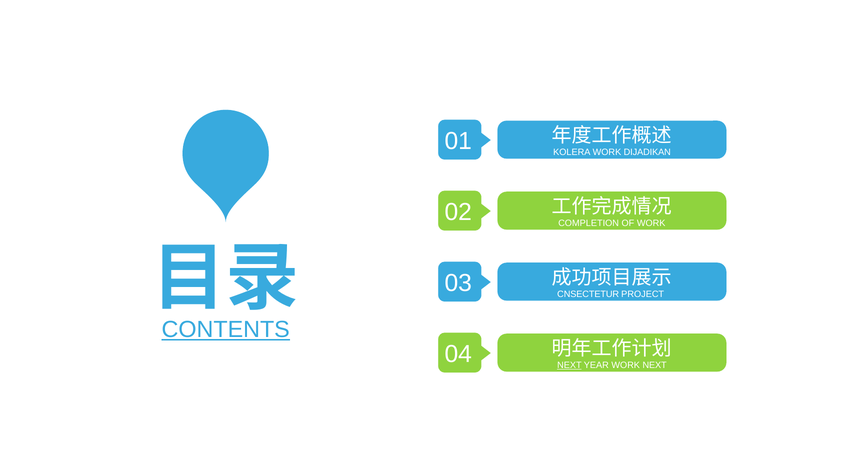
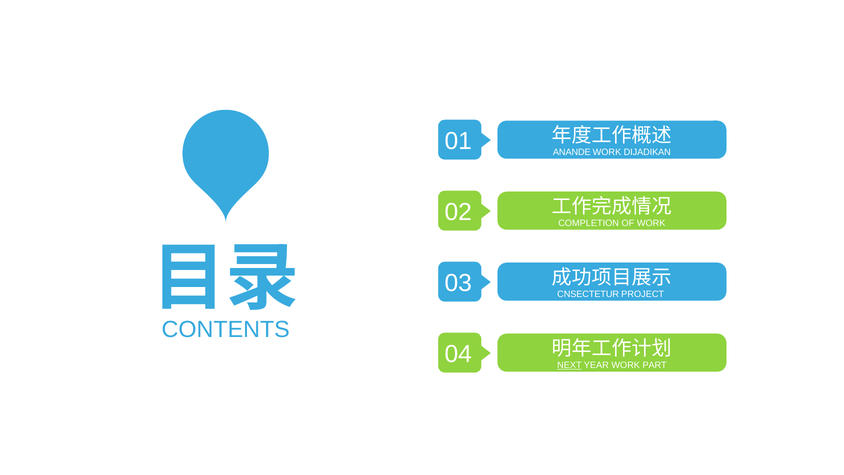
KOLERA: KOLERA -> ANANDE (572, 152)
CONTENTS underline: present -> none (226, 330)
WORK NEXT: NEXT -> PART (655, 365)
